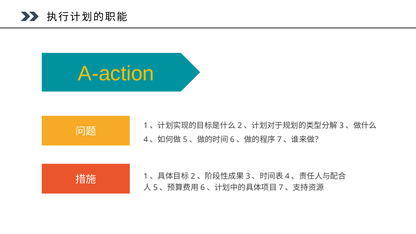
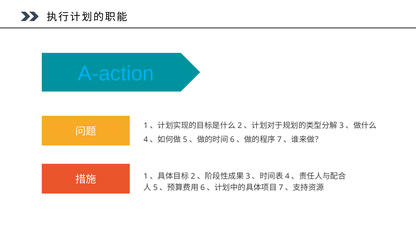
A-action colour: yellow -> light blue (116, 74)
